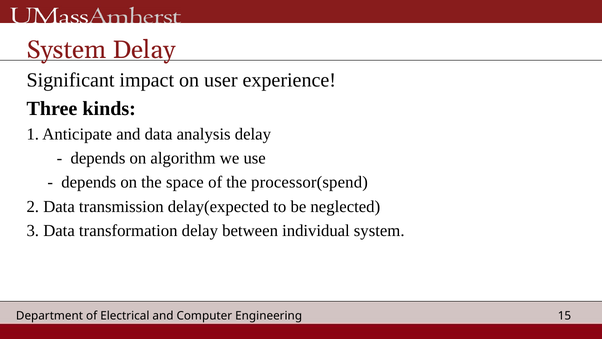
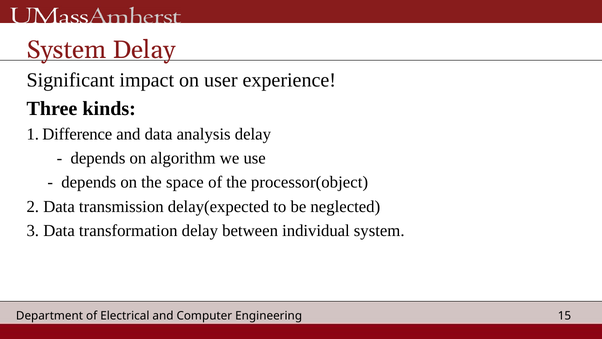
Anticipate: Anticipate -> Difference (77, 134)
processor(spend: processor(spend -> processor(object (310, 182)
